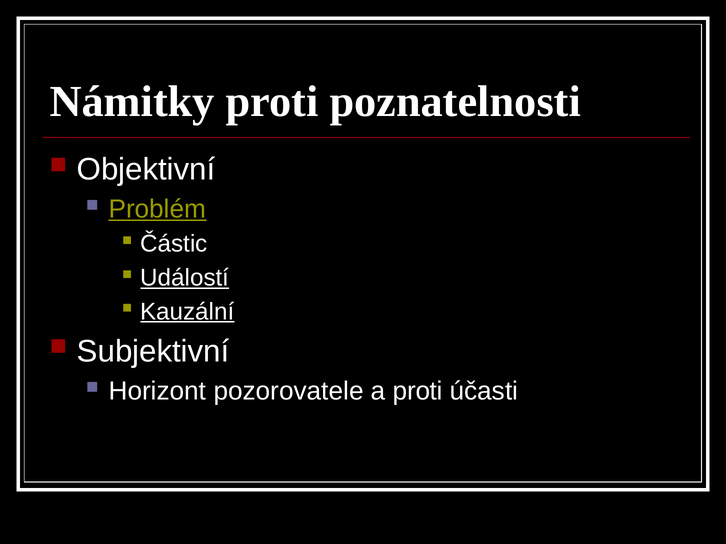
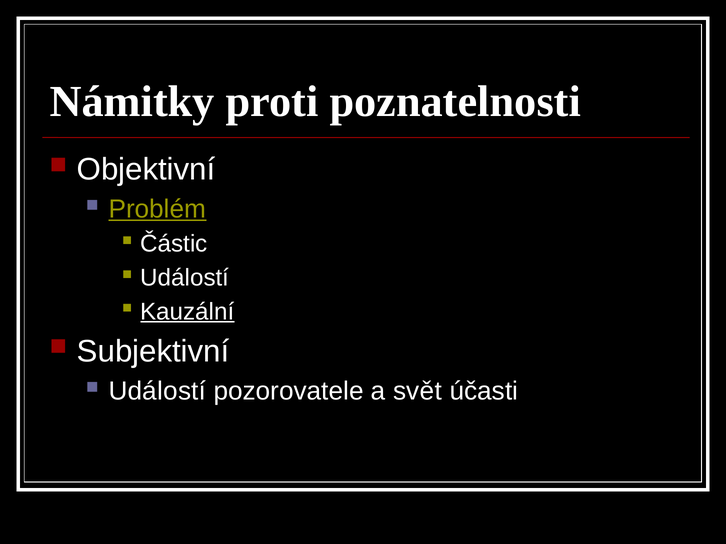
Událostí underline: present -> none (185, 278)
Horizont: Horizont -> Událostí (157, 391)
a proti: proti -> svět (417, 391)
